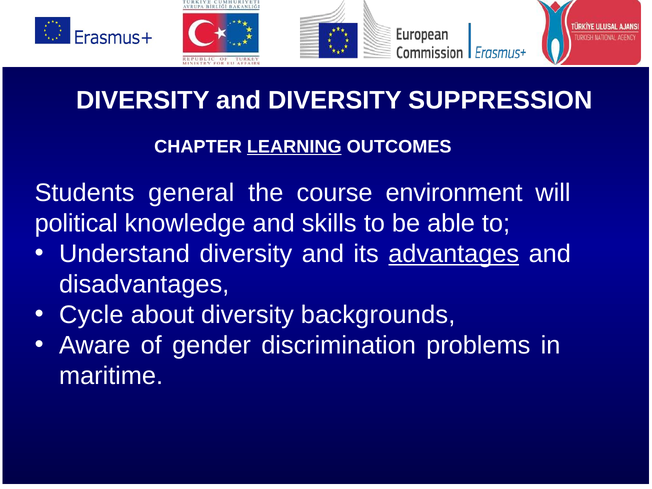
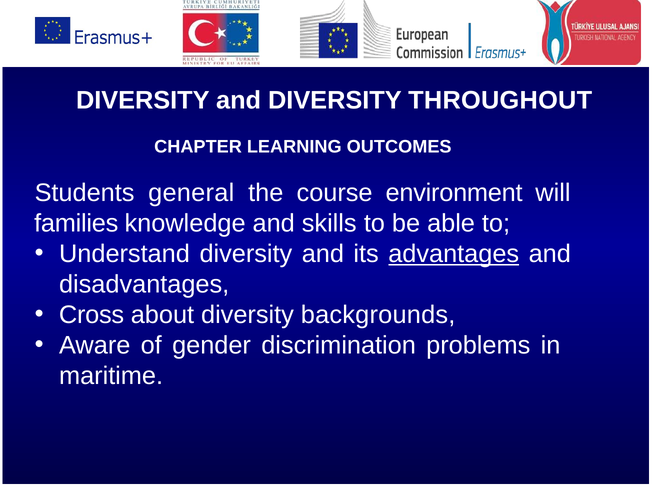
SUPPRESSION: SUPPRESSION -> THROUGHOUT (500, 100)
LEARNING underline: present -> none (294, 147)
political: political -> families (76, 224)
Cycle: Cycle -> Cross (92, 315)
